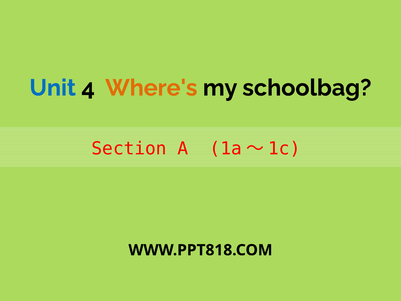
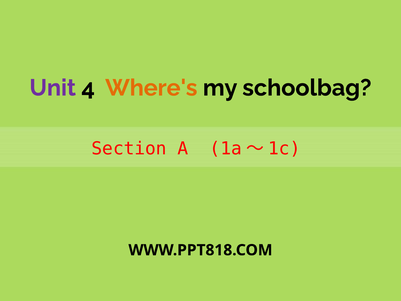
Unit colour: blue -> purple (53, 88)
